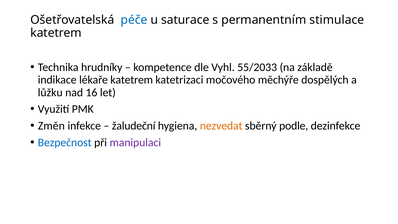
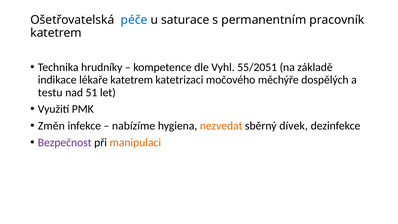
stimulace: stimulace -> pracovník (337, 20)
55/2033: 55/2033 -> 55/2051 (257, 67)
lůžku: lůžku -> testu (50, 92)
16: 16 -> 51 (91, 92)
žaludeční: žaludeční -> nabízíme (134, 126)
podle: podle -> dívek (294, 126)
Bezpečnost colour: blue -> purple (65, 142)
manipulaci colour: purple -> orange (135, 142)
